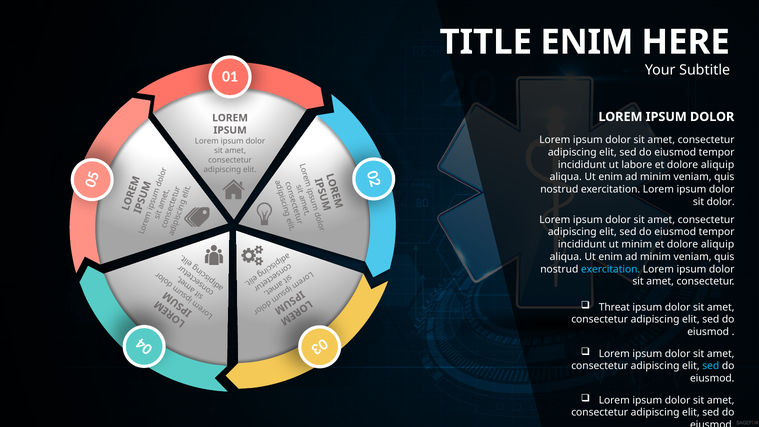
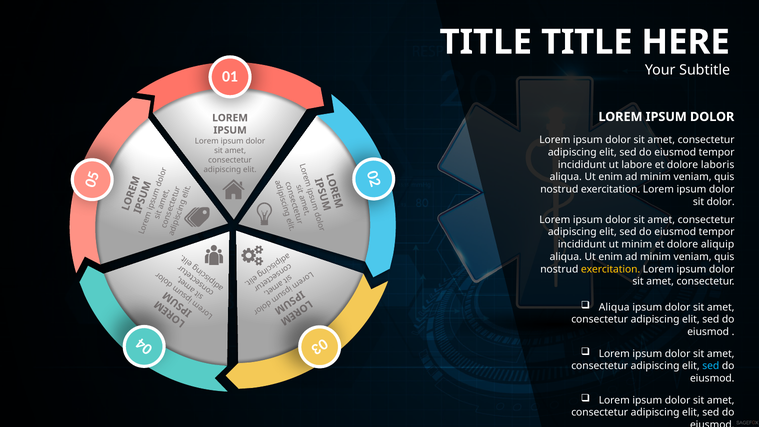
TITLE ENIM: ENIM -> TITLE (587, 42)
labore et dolore aliquip: aliquip -> laboris (718, 165)
exercitation colour: light blue -> yellow (611, 269)
Threat: Threat -> Aliqua (614, 307)
